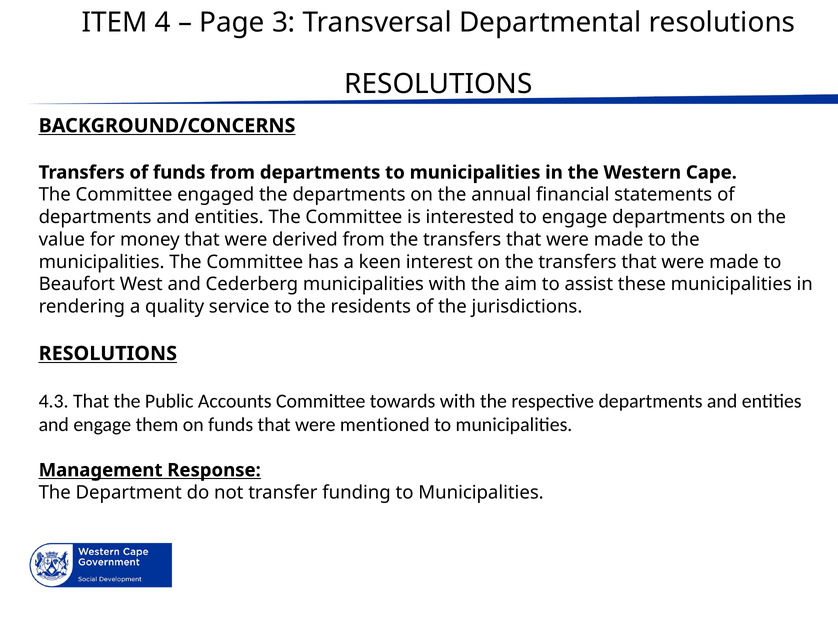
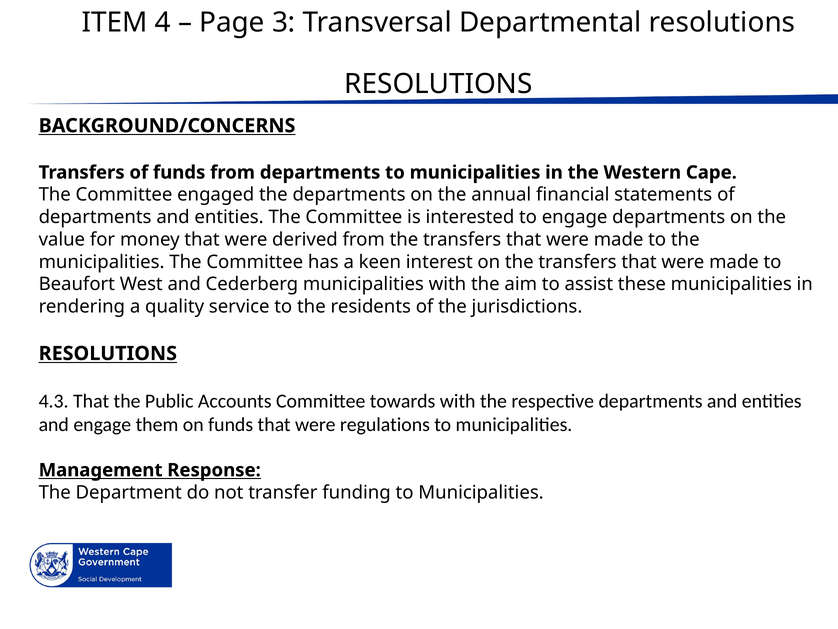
mentioned: mentioned -> regulations (385, 425)
